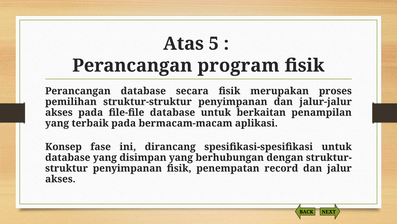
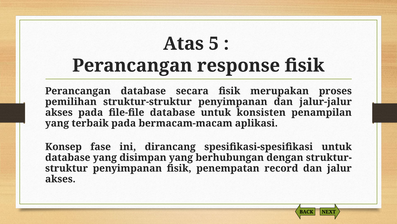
program: program -> response (239, 65)
berkaitan: berkaitan -> konsisten (261, 112)
